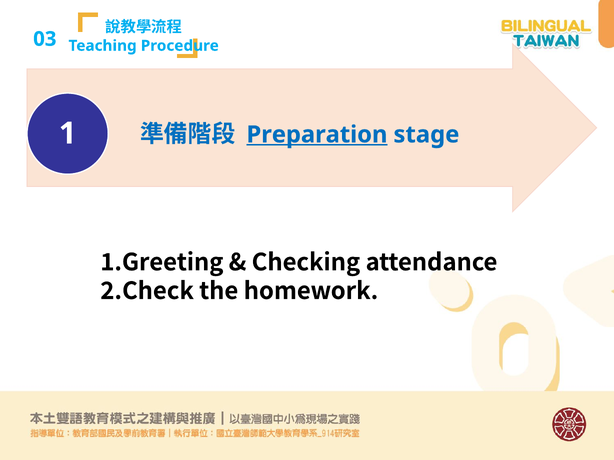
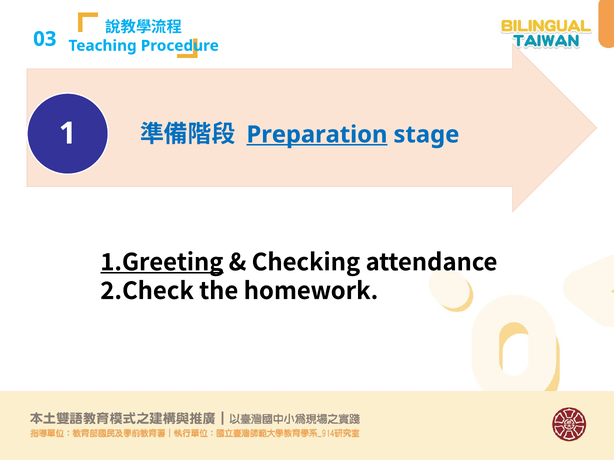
1.Greeting underline: none -> present (162, 263)
